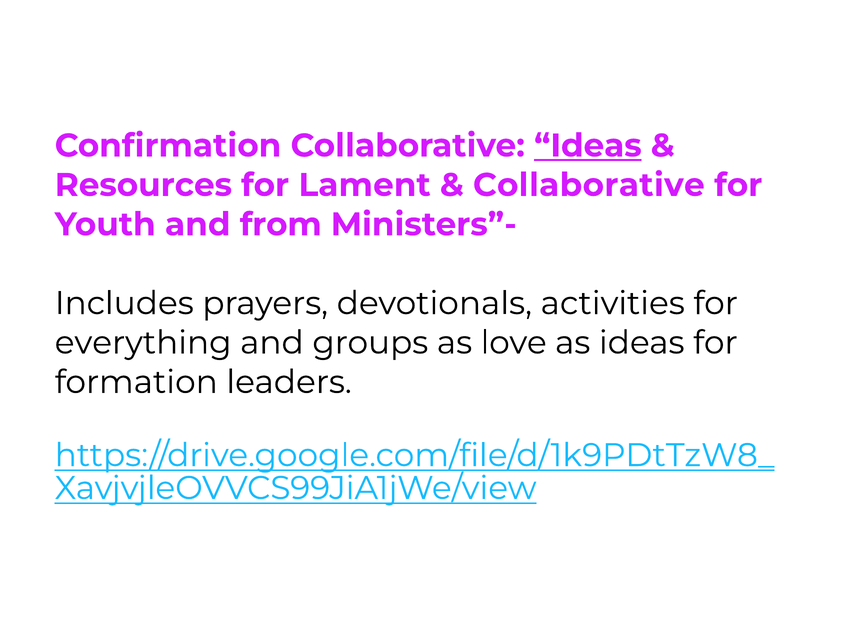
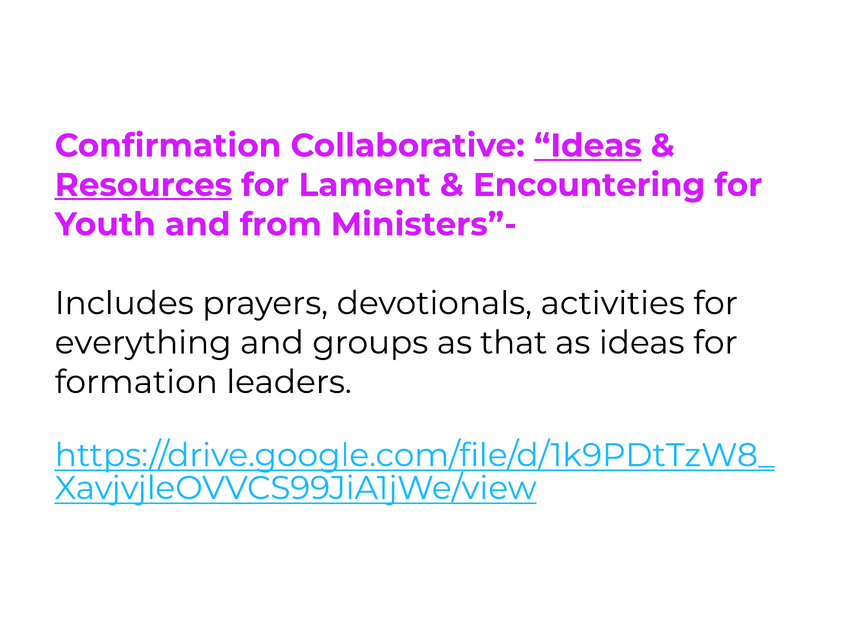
Resources underline: none -> present (143, 185)
Collaborative: Collaborative -> Encountering (589, 185)
love: love -> that (514, 343)
